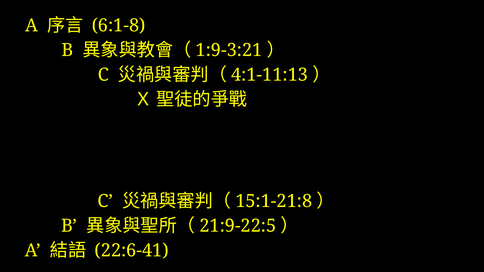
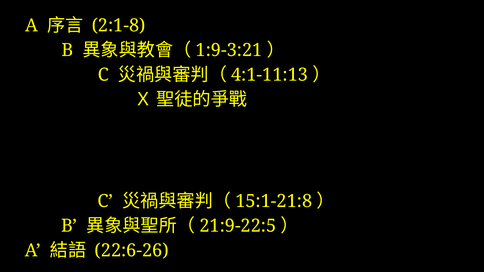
6:1-8: 6:1-8 -> 2:1-8 (119, 25)
22:6-41: 22:6-41 -> 22:6-26 (132, 251)
